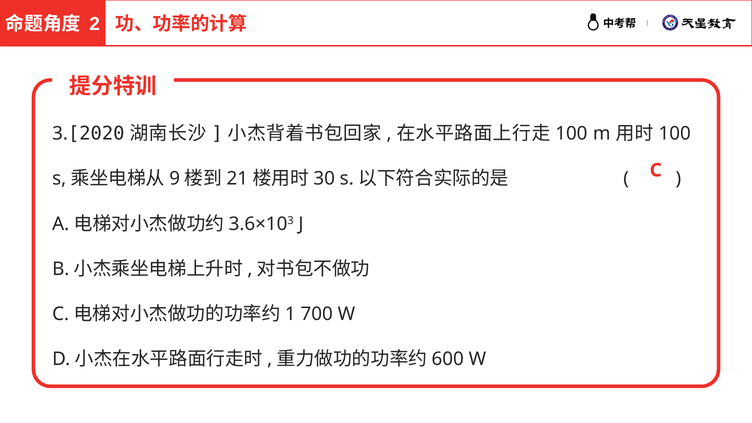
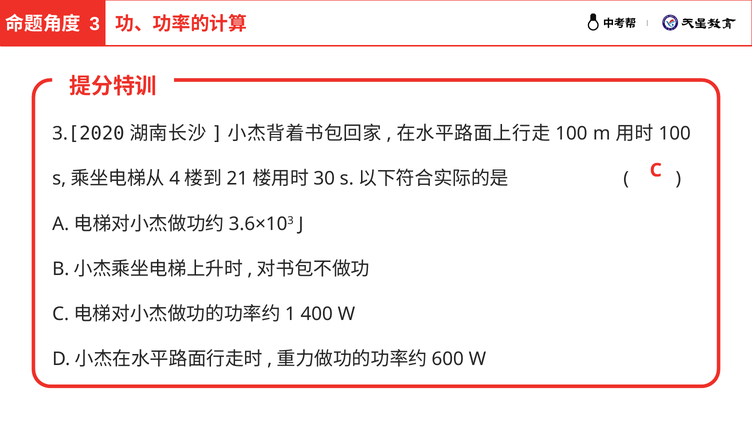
2: 2 -> 3 (95, 24)
9: 9 -> 4 (175, 179)
700: 700 -> 400 (317, 314)
